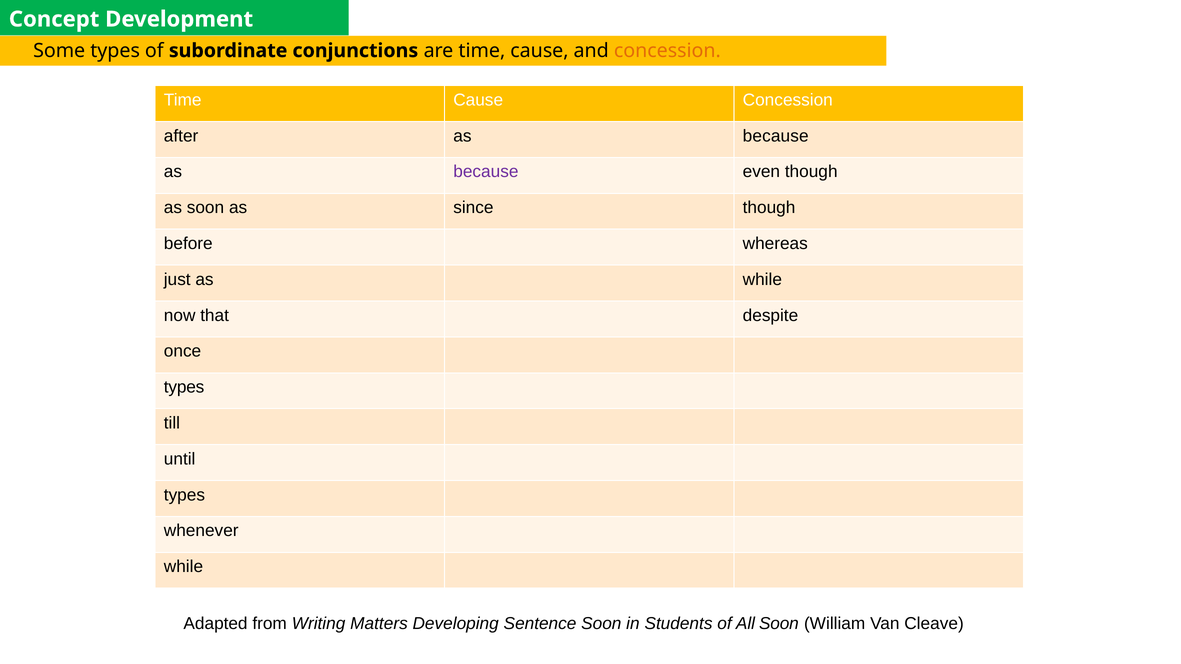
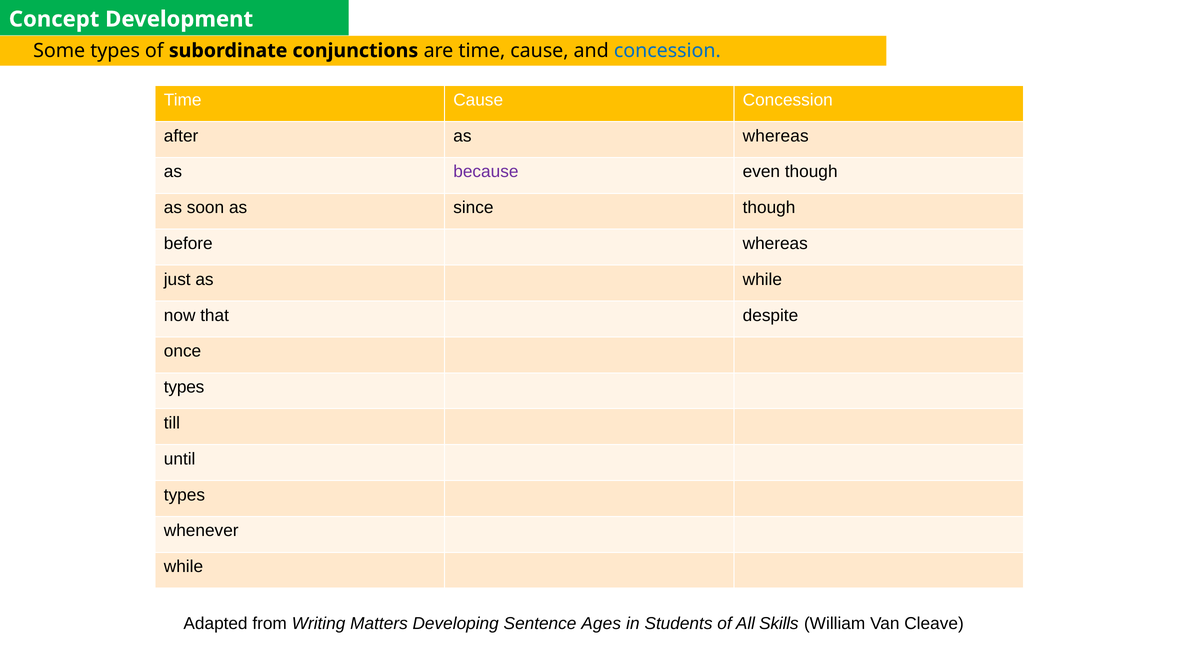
concession colour: orange -> blue (667, 51)
after as because: because -> whereas (776, 136)
Sentence Soon: Soon -> Ages (601, 624)
All Soon: Soon -> Skills (779, 624)
